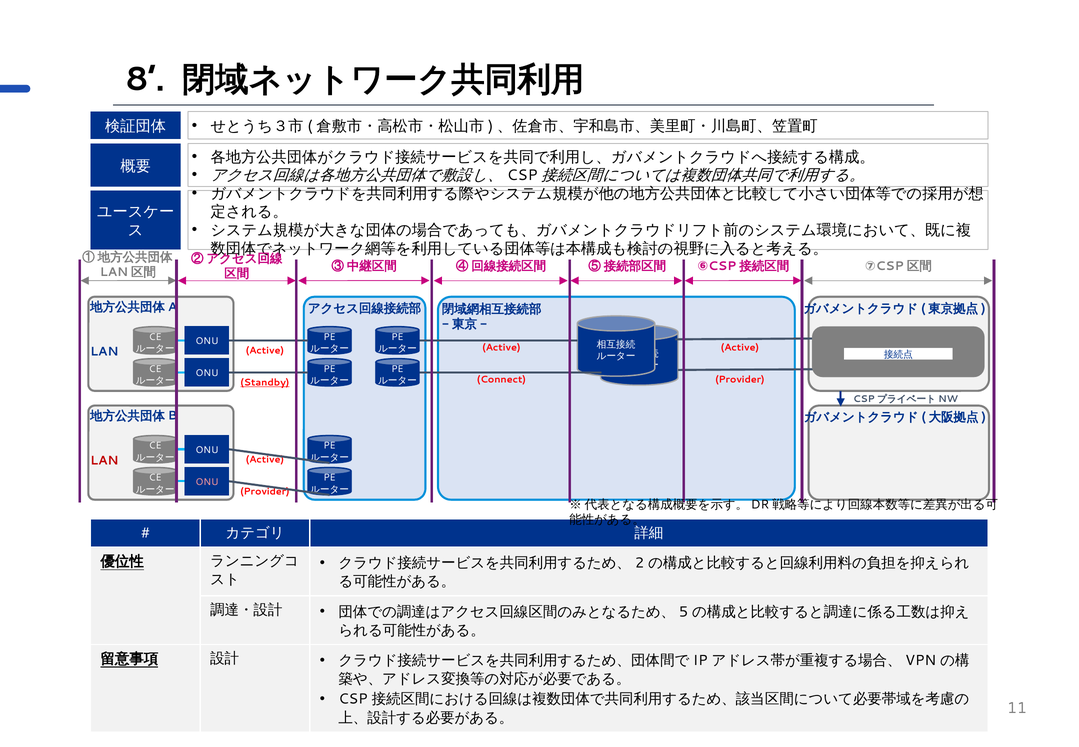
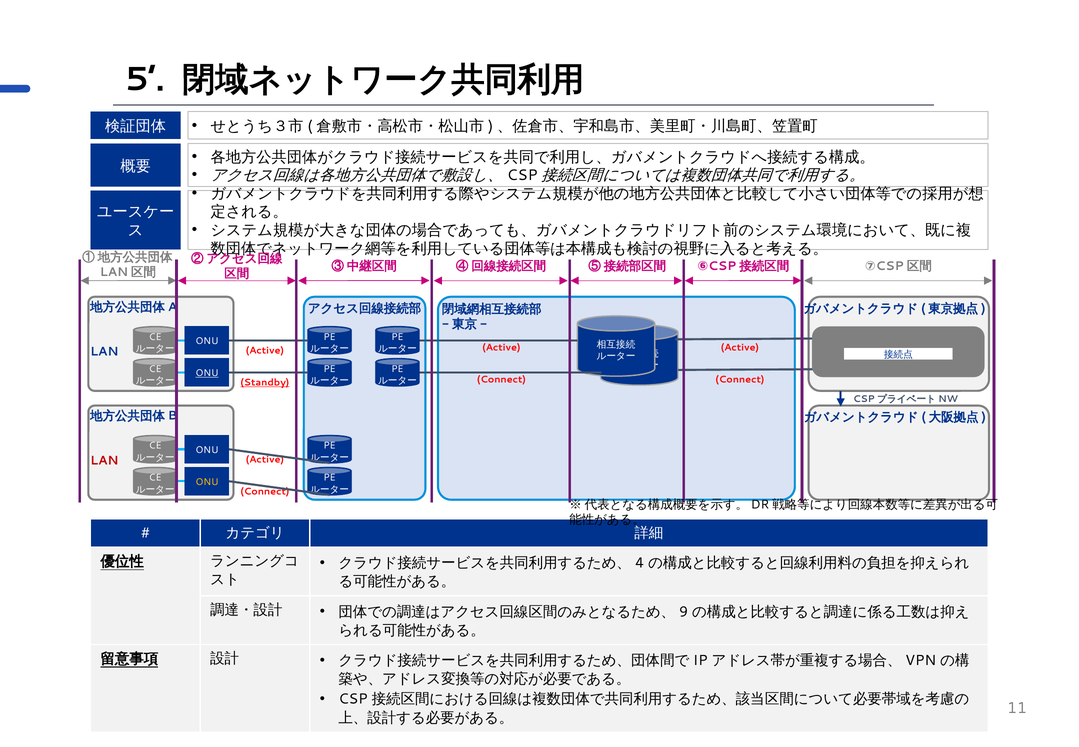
8: 8 -> 5 (145, 80)
ONU underline: none -> present (207, 373)
Provider: Provider -> Connect (740, 379)
ONU colour: pink -> yellow (207, 482)
Provider: Provider -> Connect (265, 491)
2: 2 -> 4 (640, 563)
5: 5 -> 9 (683, 612)
